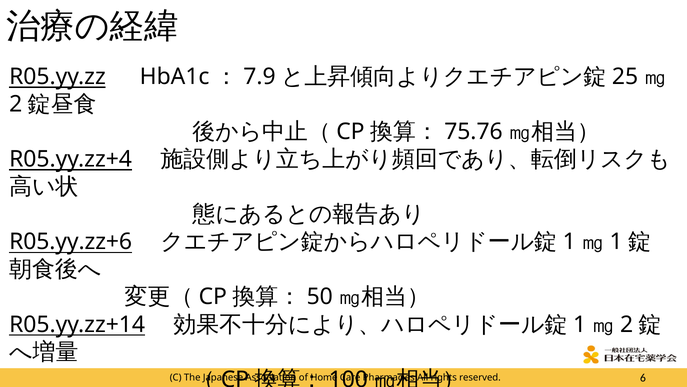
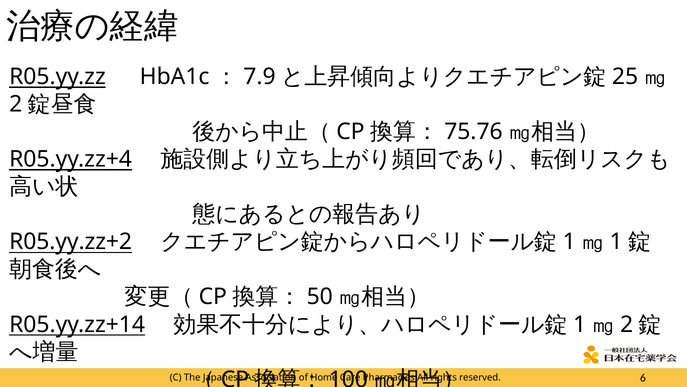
R05.yy.zz+6: R05.yy.zz+6 -> R05.yy.zz+2 (71, 242)
